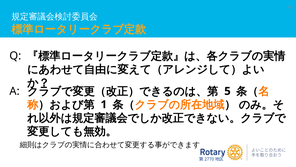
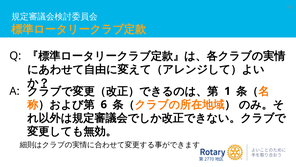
5: 5 -> 1 (227, 91)
1: 1 -> 6 (104, 104)
